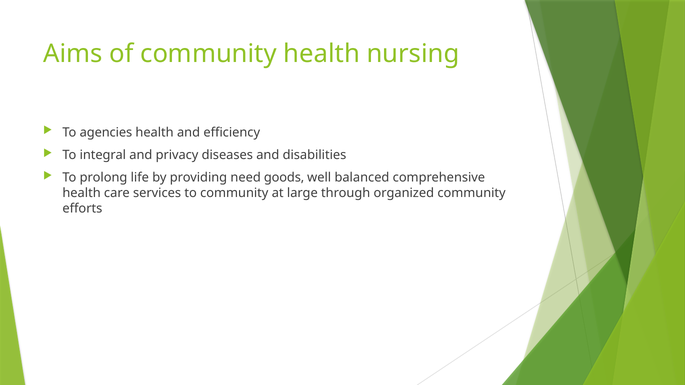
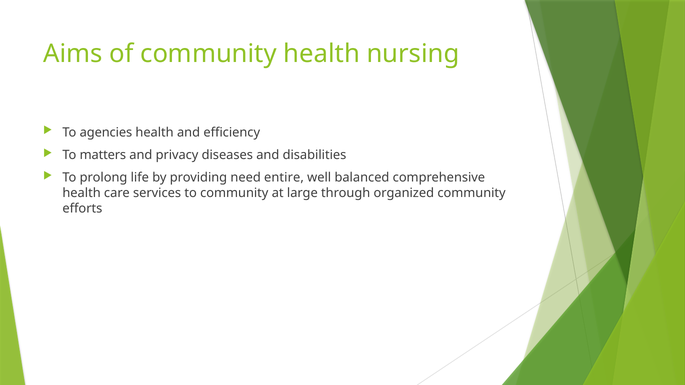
integral: integral -> matters (103, 155)
goods: goods -> entire (284, 178)
